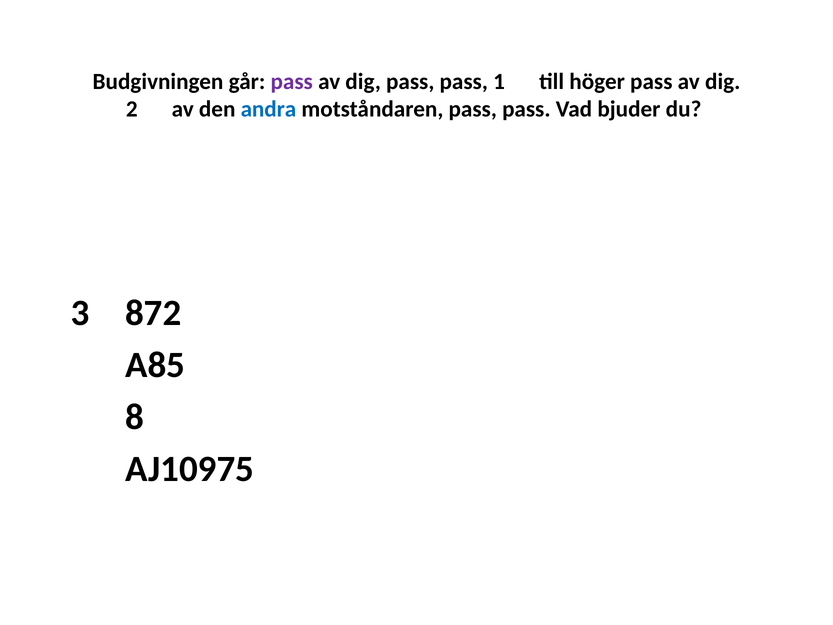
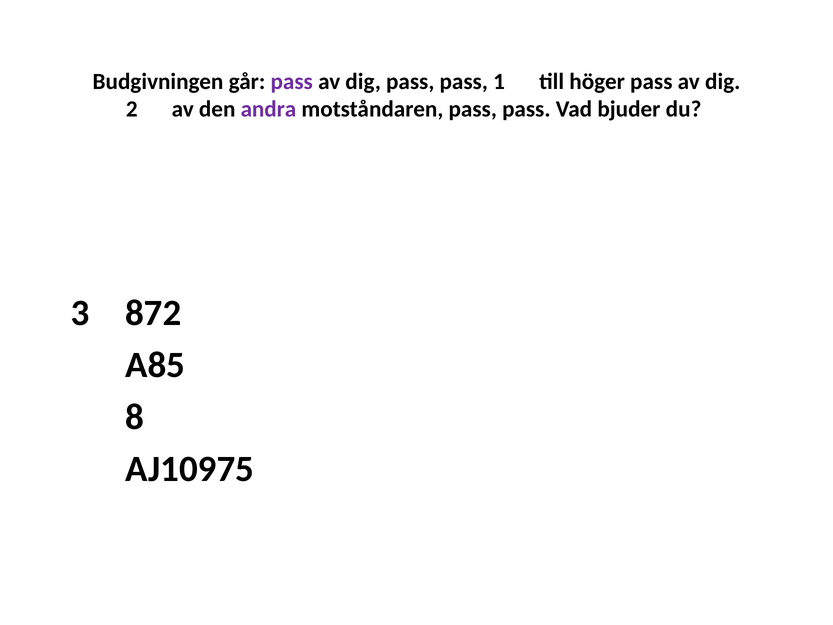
andra colour: blue -> purple (268, 109)
